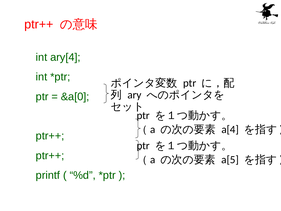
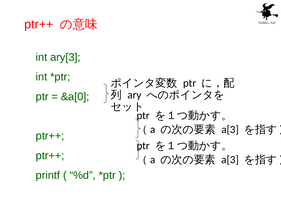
ary[4: ary[4 -> ary[3 (65, 57)
a[4: a[4 -> a[3 (230, 129)
a[5: a[5 -> a[3 (230, 159)
